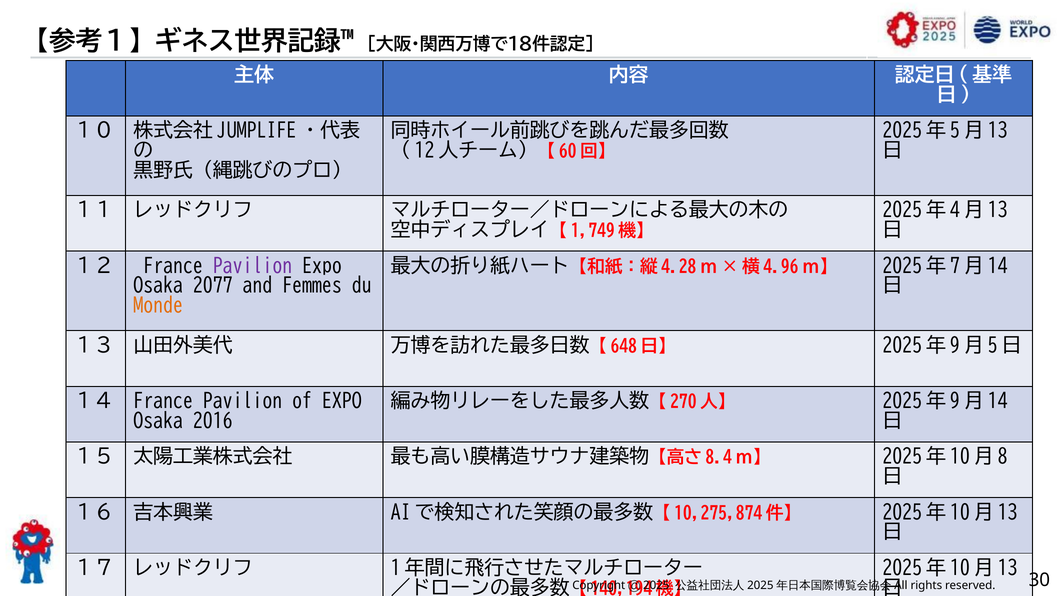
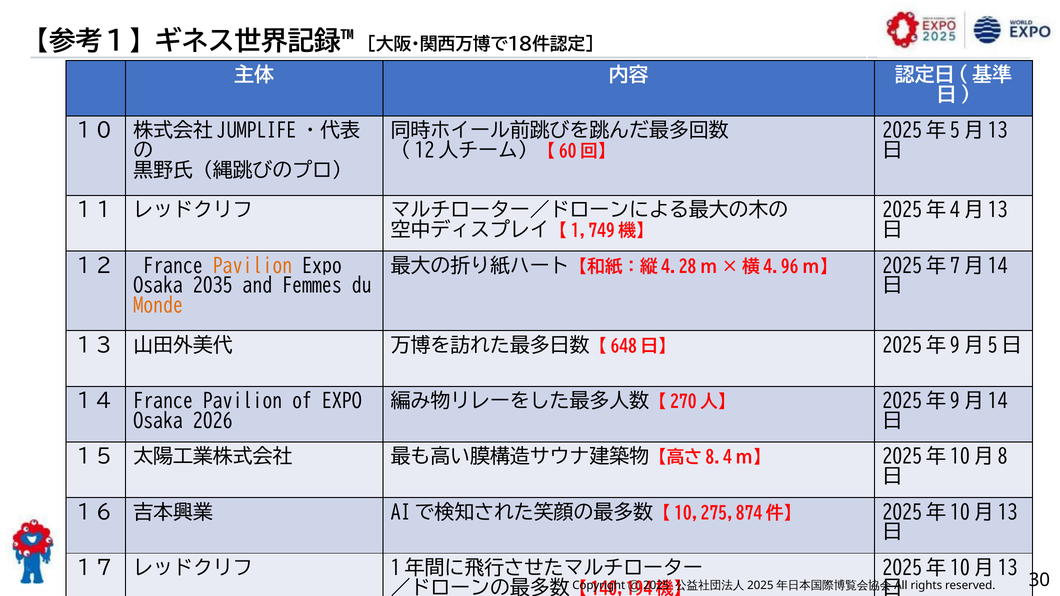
Pavilion colour: purple -> orange (253, 266)
2077: 2077 -> 2035 (213, 286)
2016: 2016 -> 2026 (213, 421)
